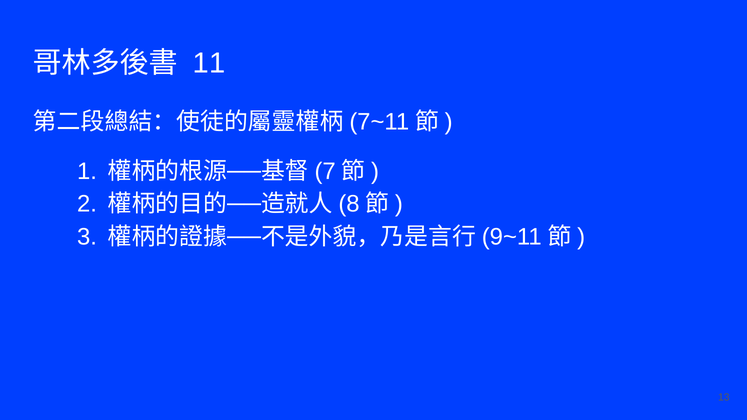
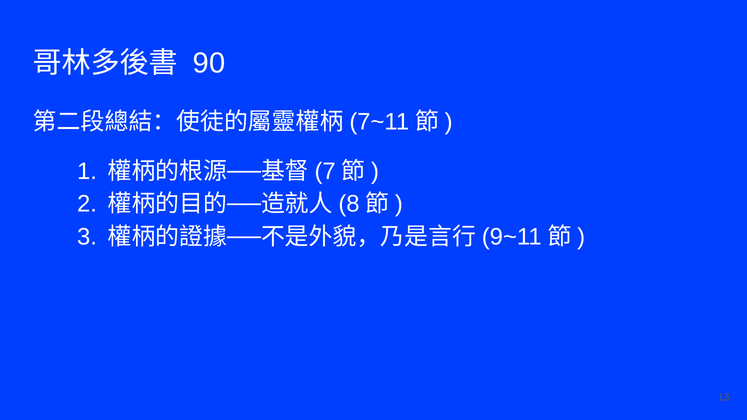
11: 11 -> 90 (209, 63)
